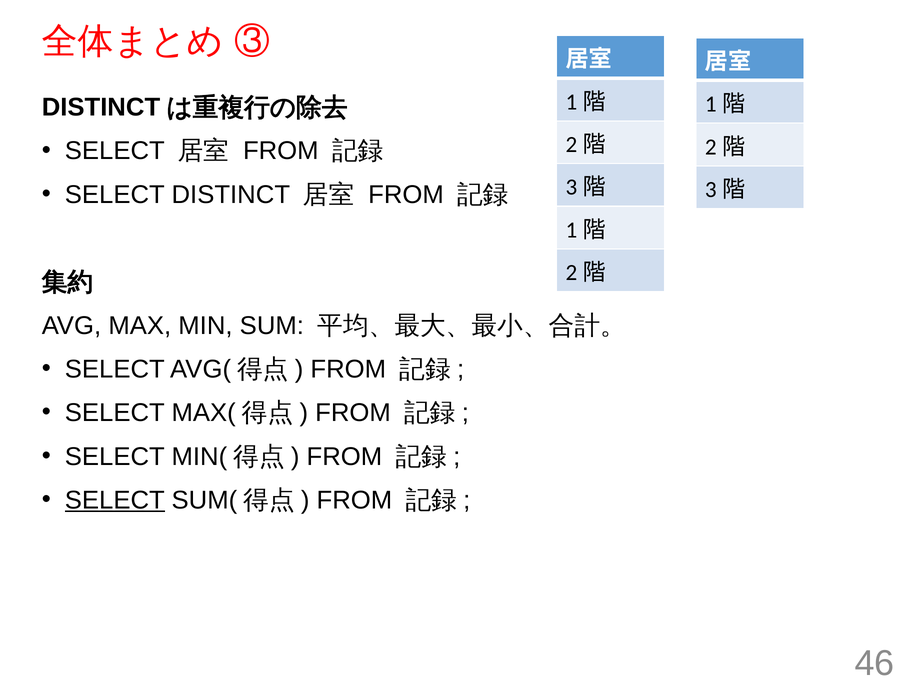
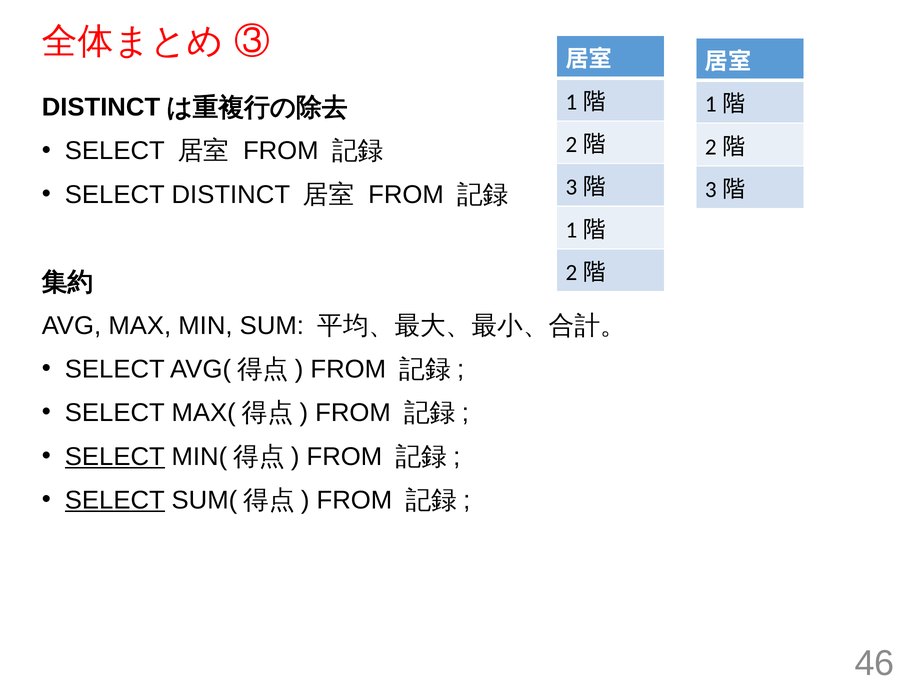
SELECT underline: none -> present (115, 457)
